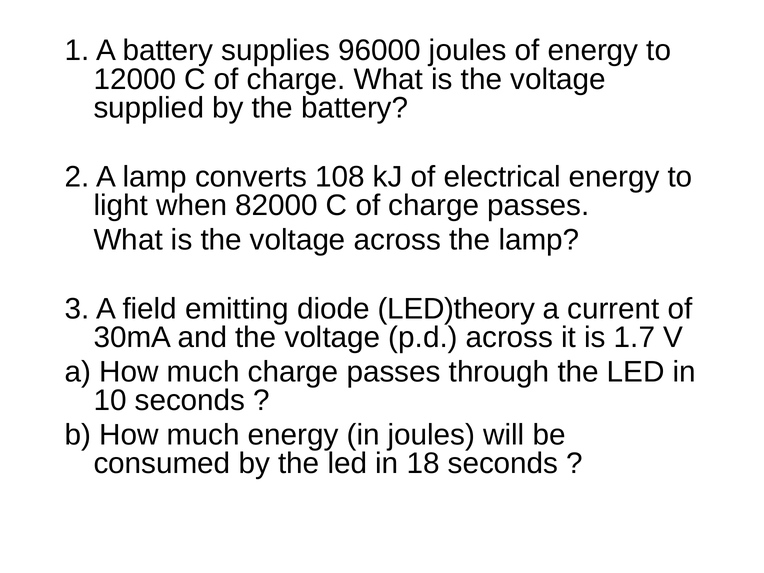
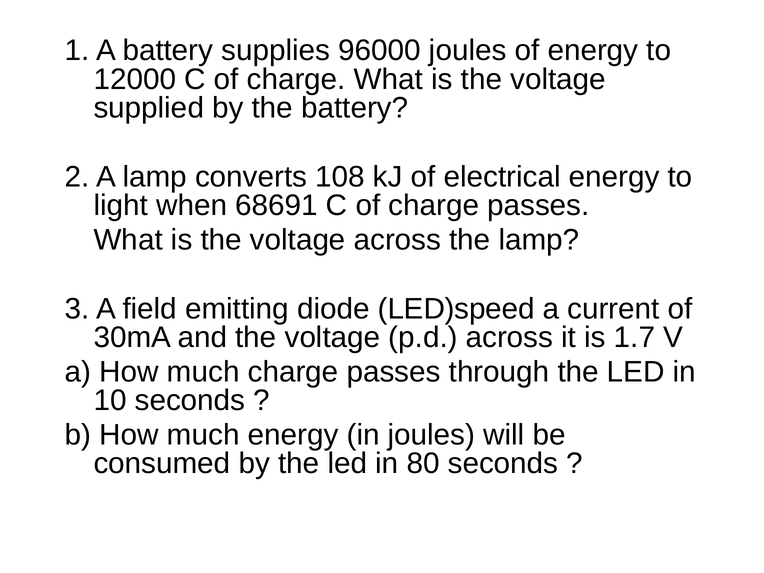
82000: 82000 -> 68691 (276, 205)
LED)theory: LED)theory -> LED)speed (456, 309)
18: 18 -> 80 (423, 463)
